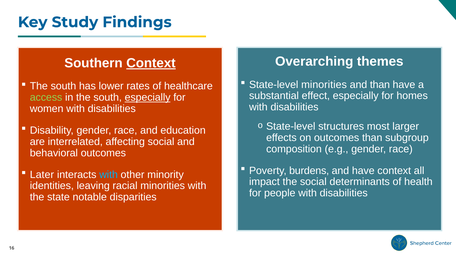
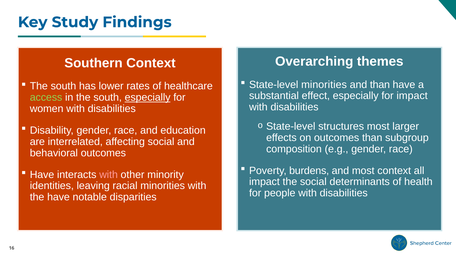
Context underline: present -> none (151, 63)
for homes: homes -> impact (412, 96)
and have: have -> most (363, 171)
Later: Later -> Have (42, 175)
with colour: light blue -> pink (109, 175)
the state: state -> have (58, 197)
